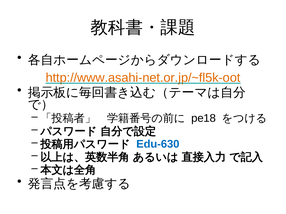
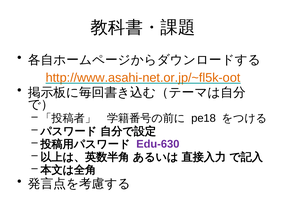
Edu-630 colour: blue -> purple (158, 144)
